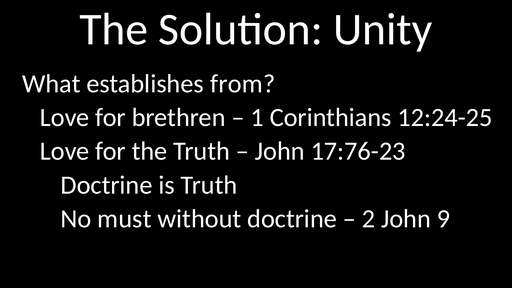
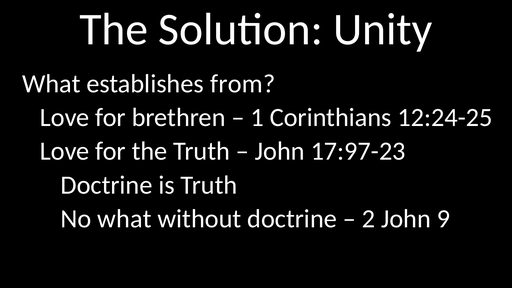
17:76-23: 17:76-23 -> 17:97-23 (358, 151)
No must: must -> what (124, 219)
